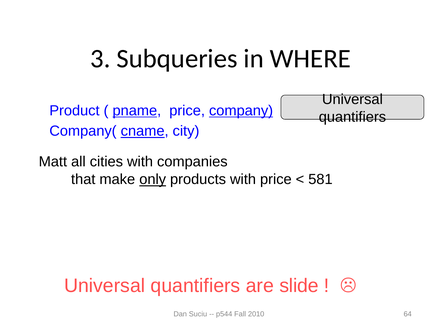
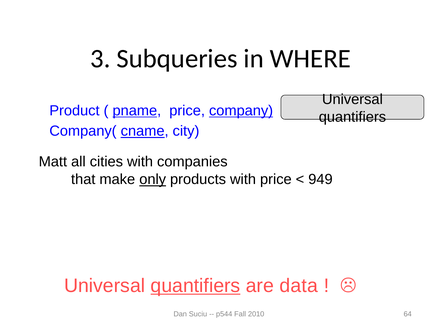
581: 581 -> 949 (320, 179)
quantifiers underline: none -> present (195, 285)
slide: slide -> data (299, 285)
